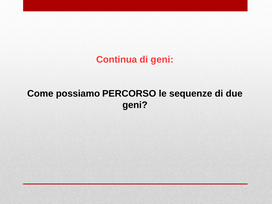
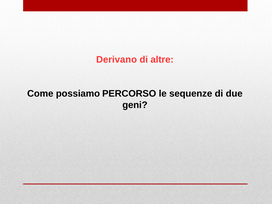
Continua: Continua -> Derivano (117, 60)
di geni: geni -> altre (162, 60)
